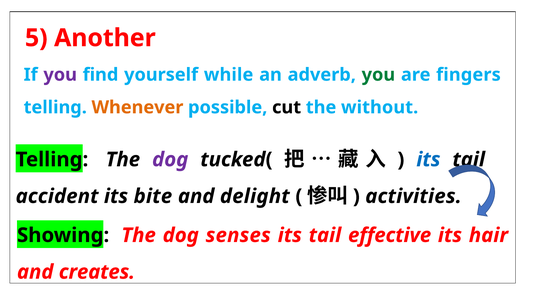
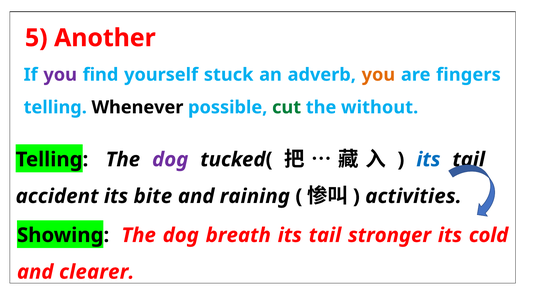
while: while -> stuck (229, 75)
you colour: green -> orange (378, 75)
Whenever colour: orange -> black (137, 107)
cut colour: black -> green (287, 107)
delight: delight -> raining (255, 196)
senses: senses -> breath (238, 235)
effective: effective -> stronger (390, 235)
hair: hair -> cold (489, 235)
creates: creates -> clearer (97, 272)
